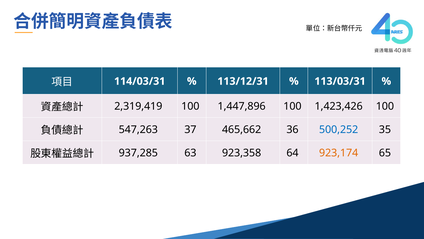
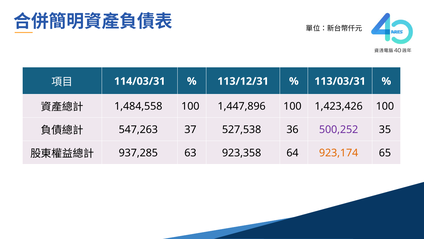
2,319,419: 2,319,419 -> 1,484,558 (138, 106)
465,662: 465,662 -> 527,538 (242, 130)
500,252 colour: blue -> purple (339, 130)
